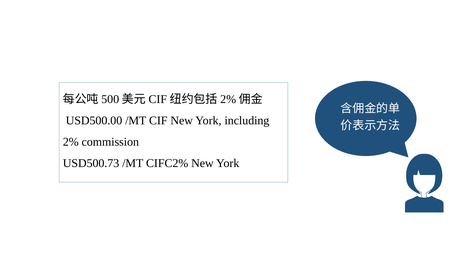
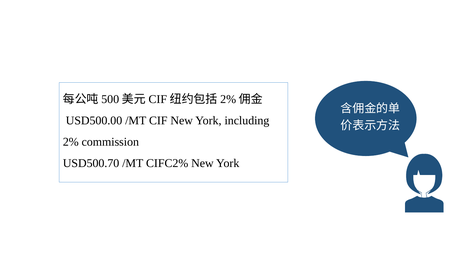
USD500.73: USD500.73 -> USD500.70 (91, 163)
